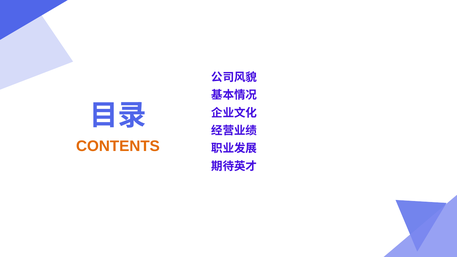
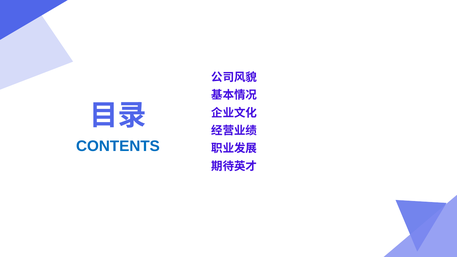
CONTENTS colour: orange -> blue (118, 146)
